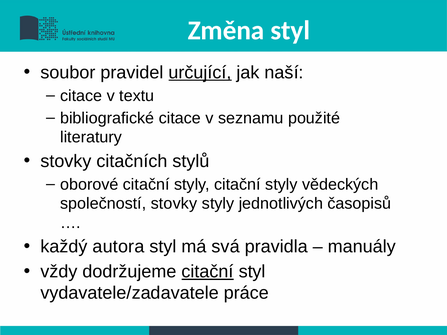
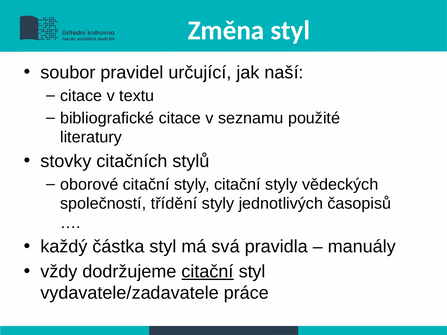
určující underline: present -> none (200, 73)
společností stovky: stovky -> třídění (174, 204)
autora: autora -> částka (119, 247)
